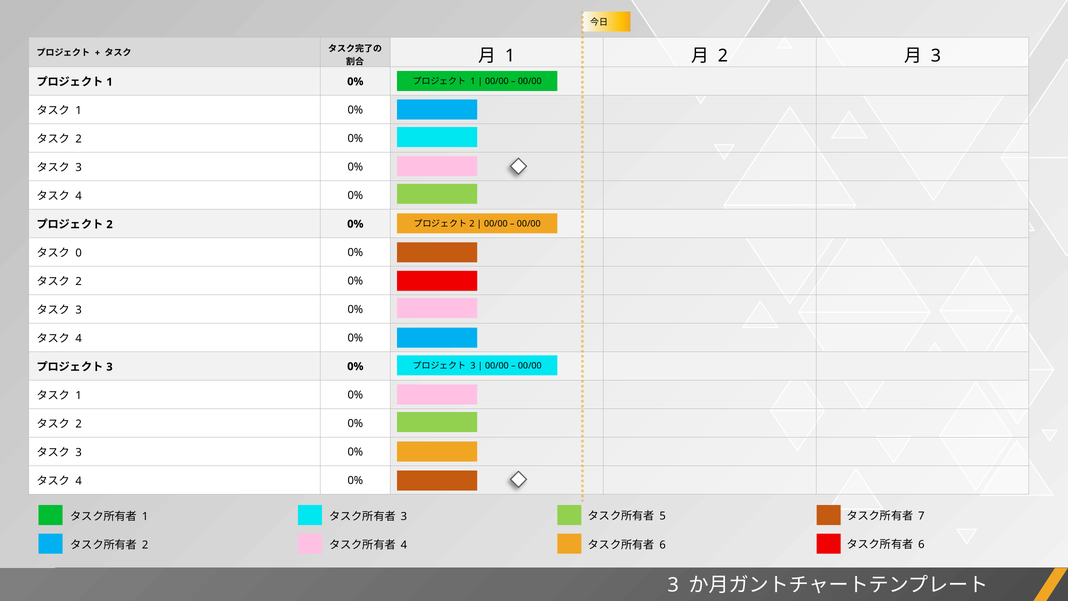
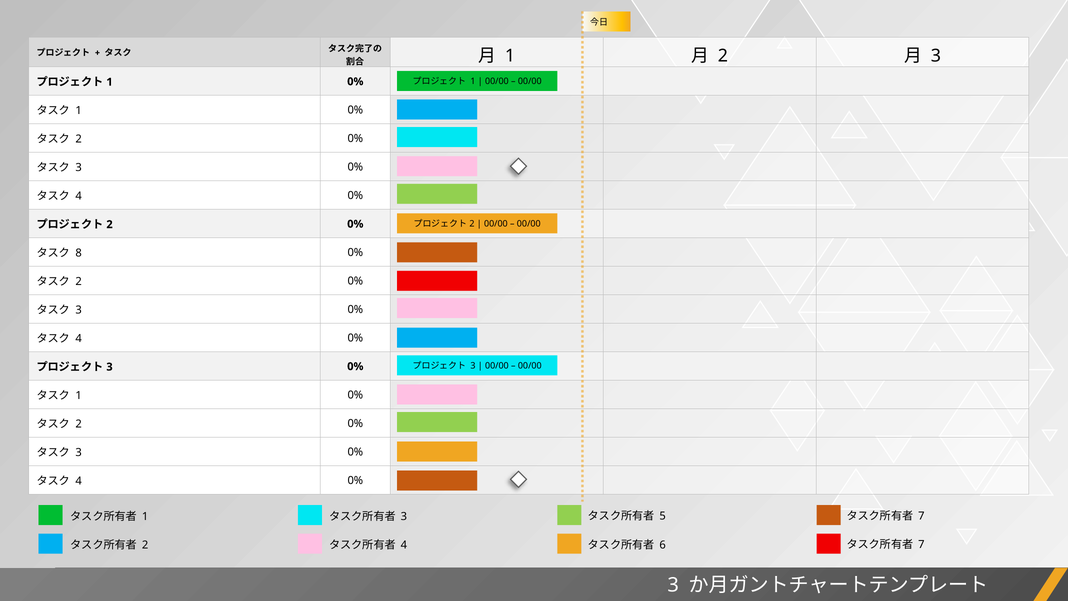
0: 0 -> 8 (79, 253)
6: 6 -> 7 (921, 545)
